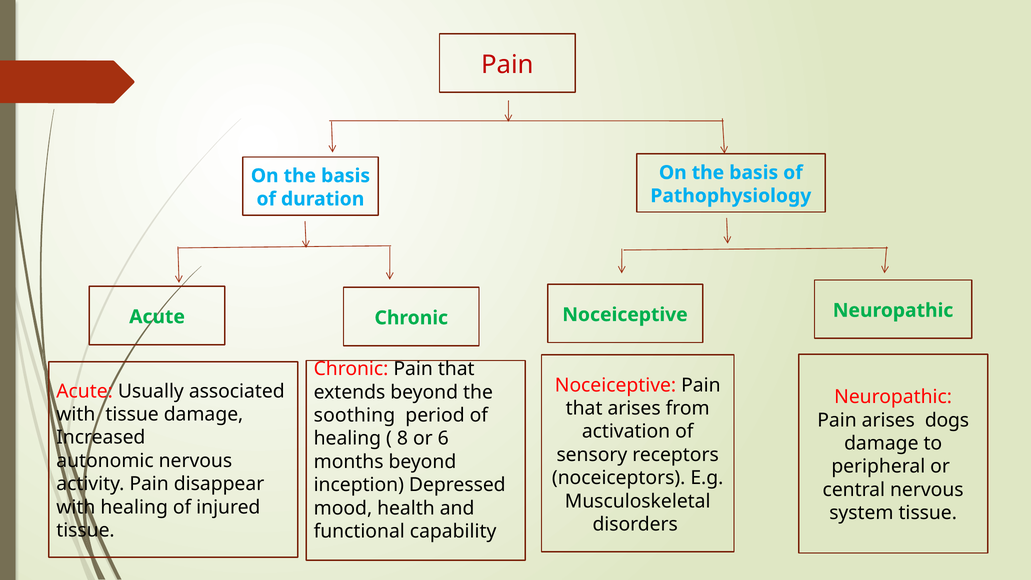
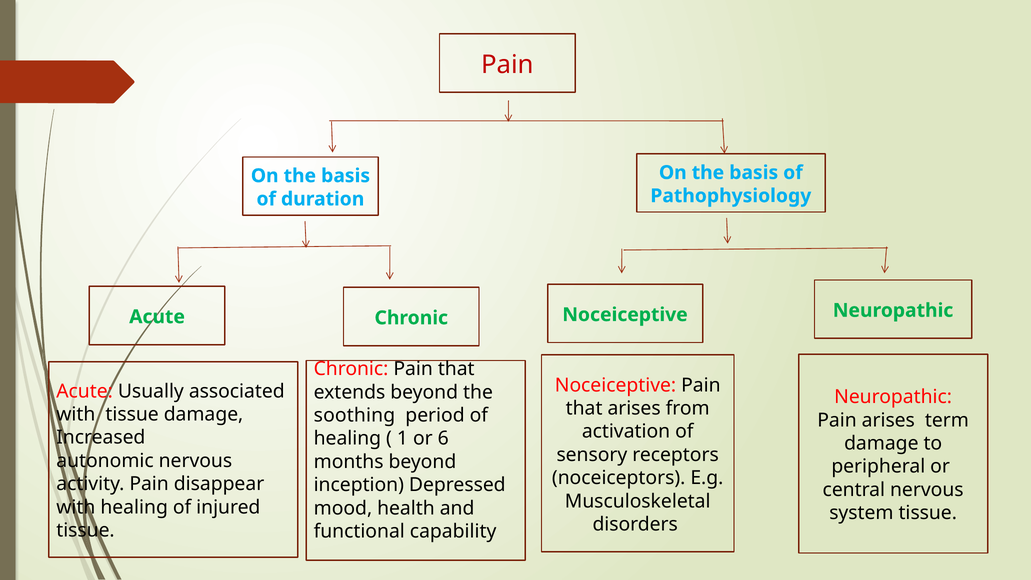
dogs: dogs -> term (947, 420)
8: 8 -> 1 (402, 439)
